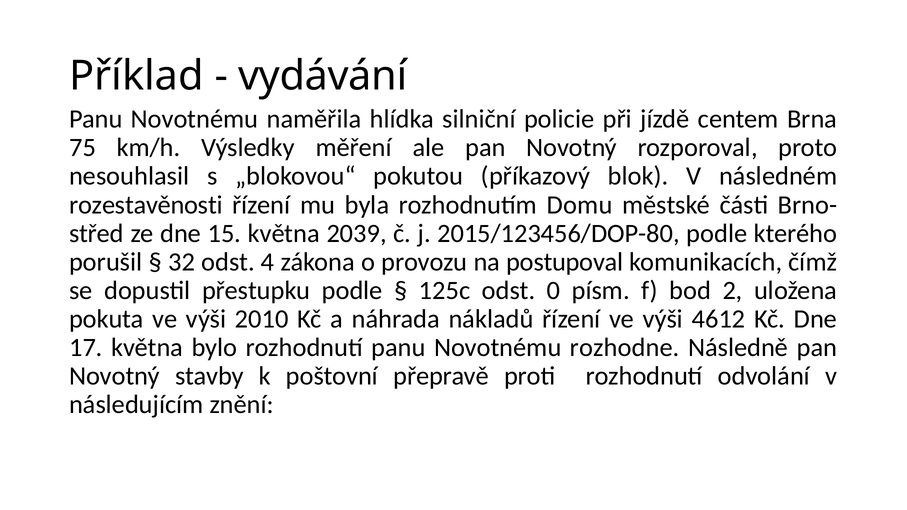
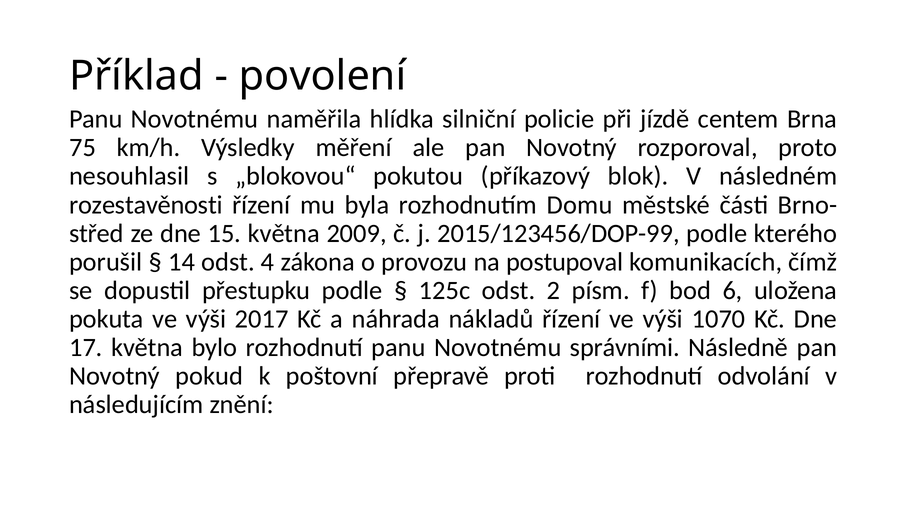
vydávání: vydávání -> povolení (323, 76)
2039: 2039 -> 2009 (357, 233)
2015/123456/DOP-80: 2015/123456/DOP-80 -> 2015/123456/DOP-99 (559, 233)
32: 32 -> 14 (182, 262)
0: 0 -> 2 (553, 290)
2: 2 -> 6 (733, 290)
2010: 2010 -> 2017 (262, 319)
4612: 4612 -> 1070 (719, 319)
rozhodne: rozhodne -> správními (625, 347)
stavby: stavby -> pokud (209, 376)
